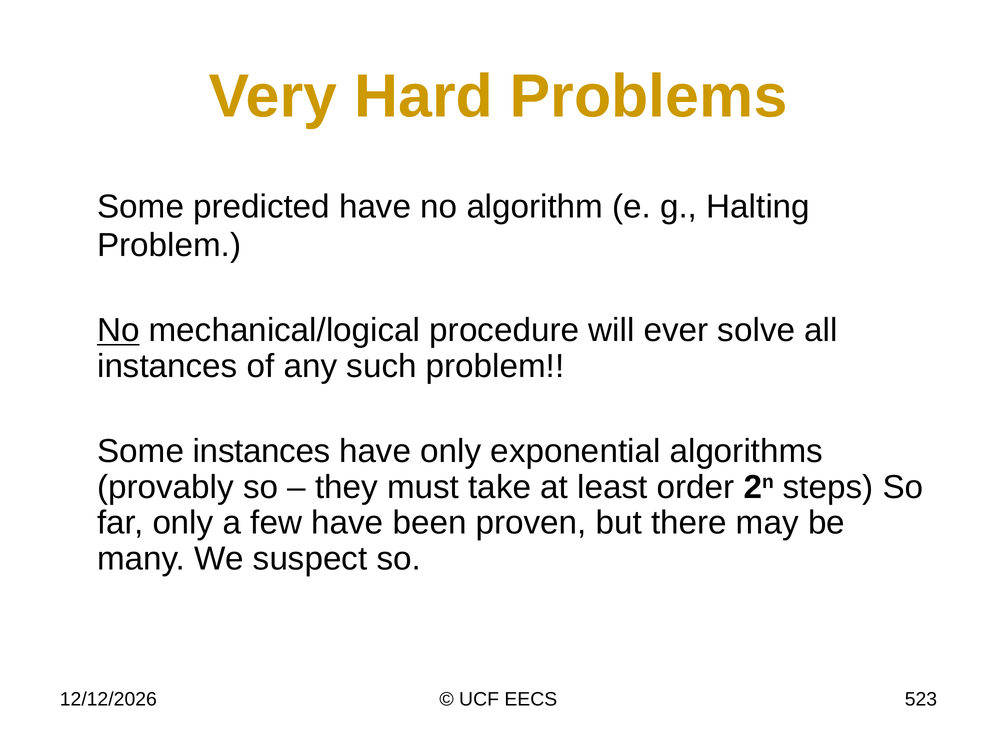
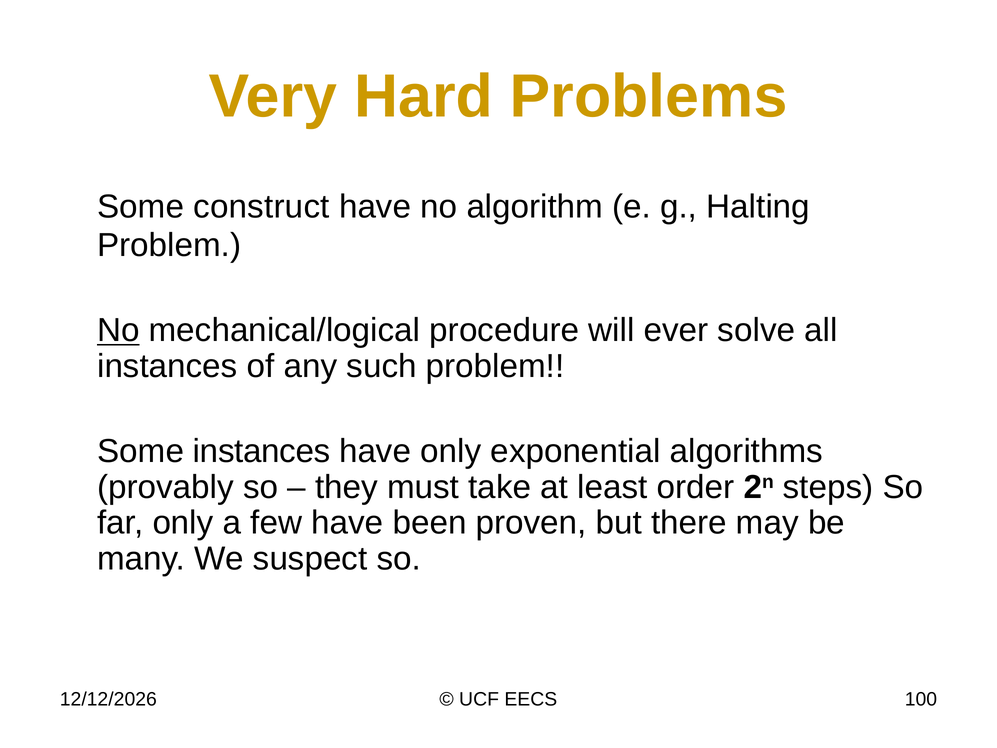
predicted: predicted -> construct (261, 207)
523: 523 -> 100 (921, 699)
